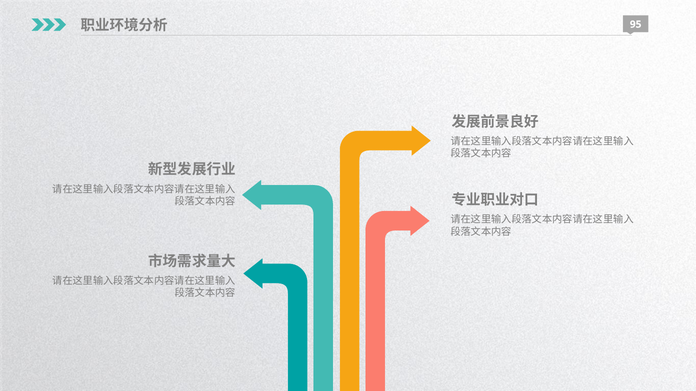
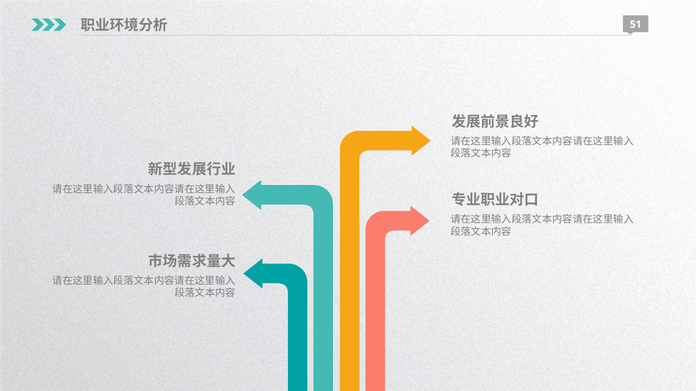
95: 95 -> 51 (636, 24)
